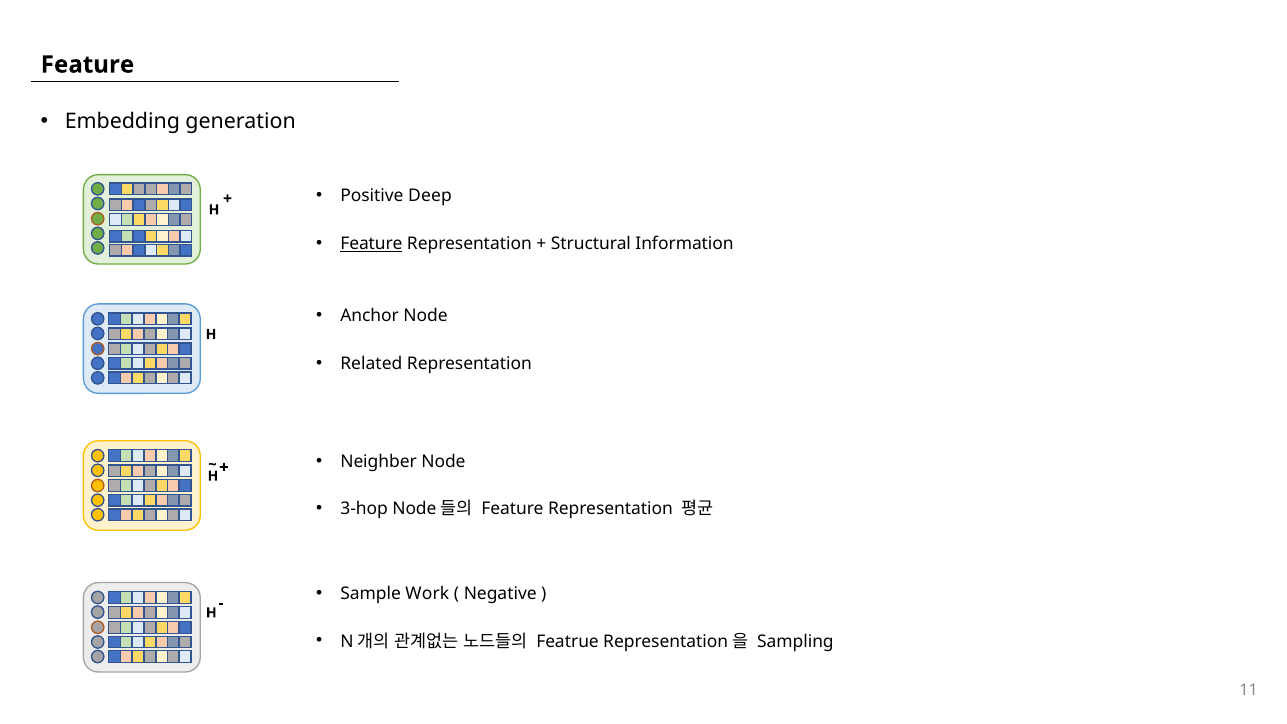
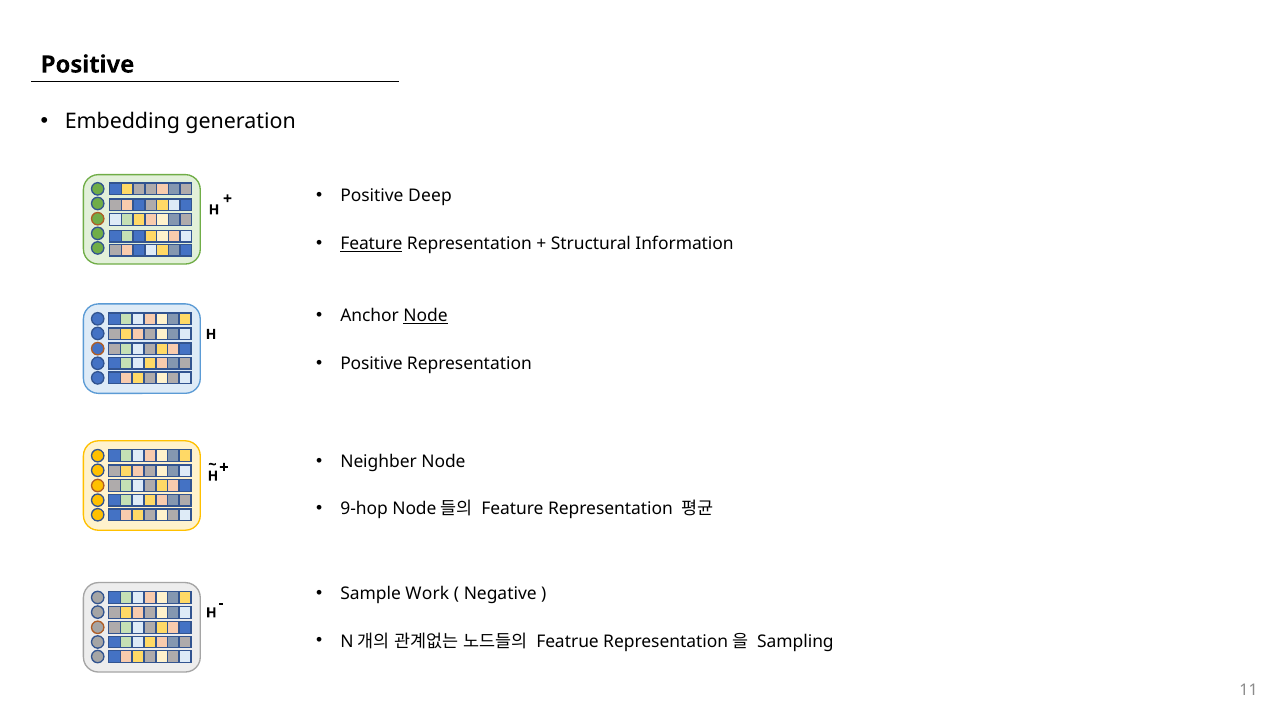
Feature: Feature -> Positive (88, 65)
Node underline: none -> present (426, 316)
Related: Related -> Positive (371, 364)
3-hop: 3-hop -> 9-hop (364, 509)
